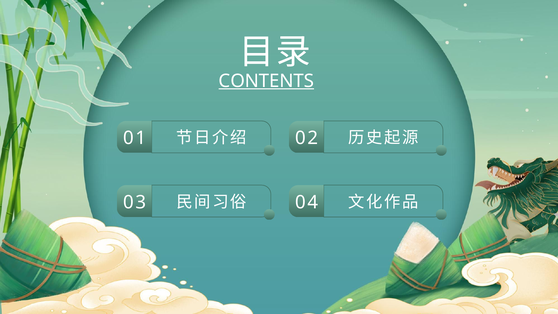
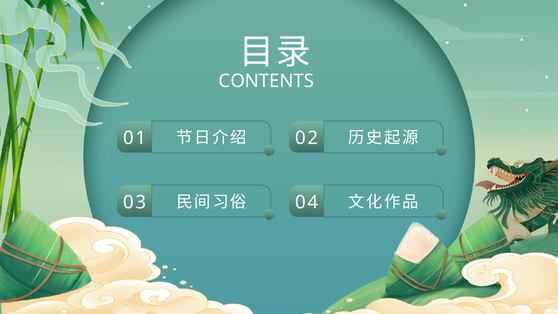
CONTENTS underline: present -> none (266, 81)
